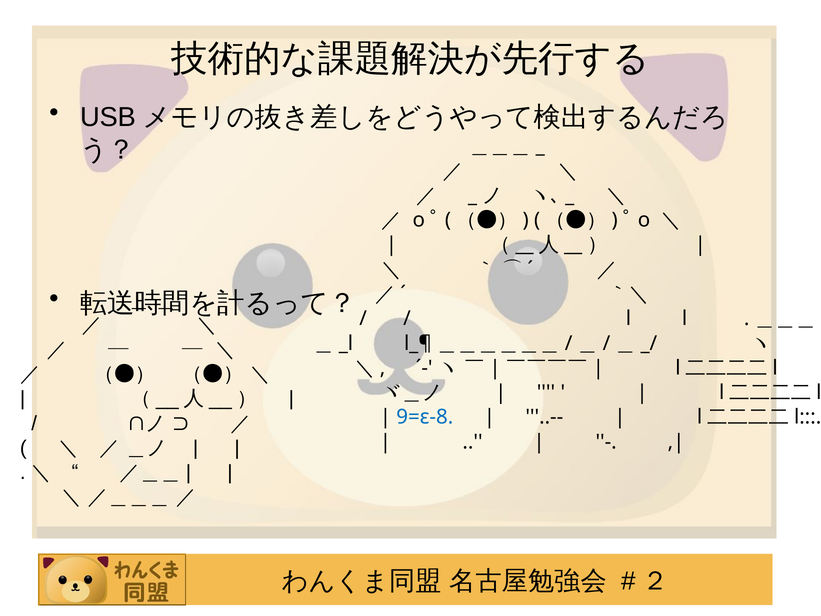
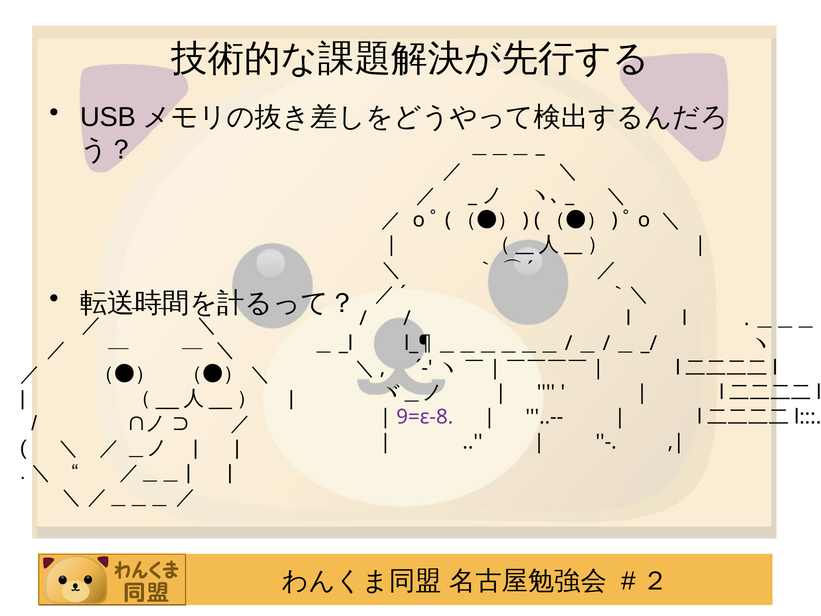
9=ε-8 colour: blue -> purple (425, 417)
